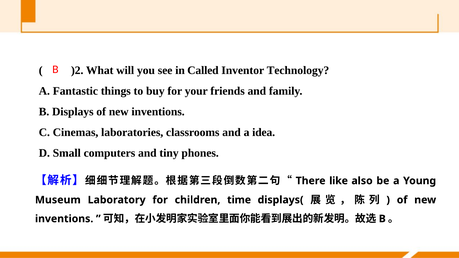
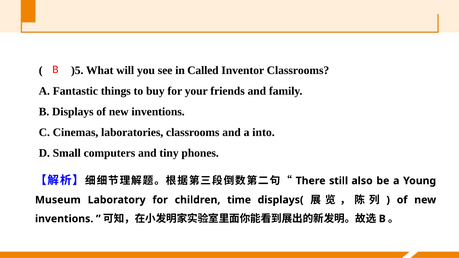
)2: )2 -> )5 (77, 71)
Inventor Technology: Technology -> Classrooms (298, 71)
idea: idea -> into (264, 133)
like: like -> still (339, 181)
